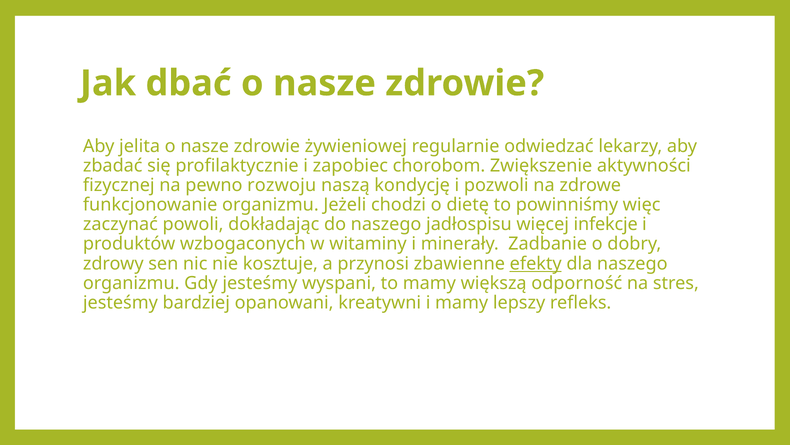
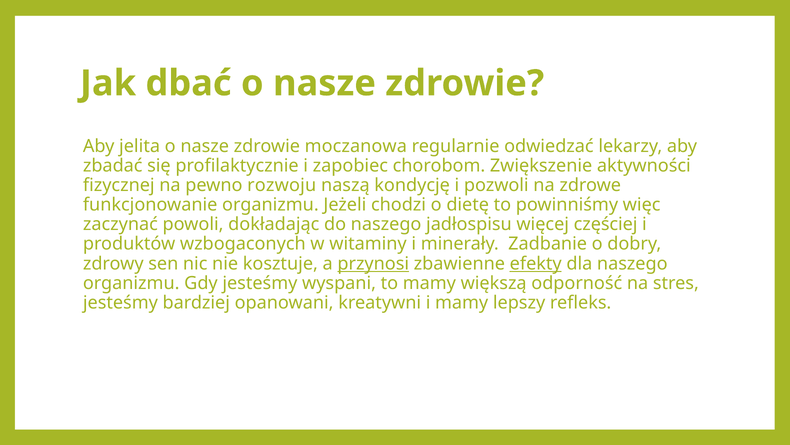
żywieniowej: żywieniowej -> moczanowa (356, 146)
infekcje: infekcje -> częściej (606, 224)
przynosi underline: none -> present (373, 263)
